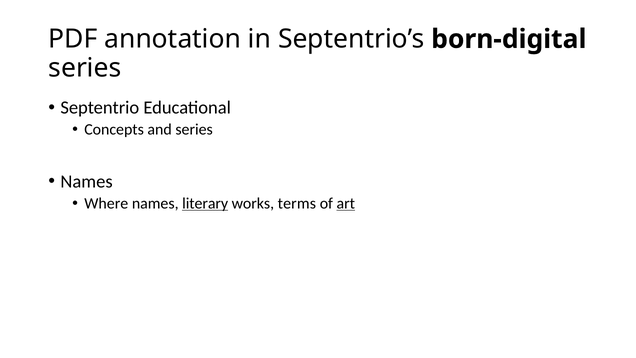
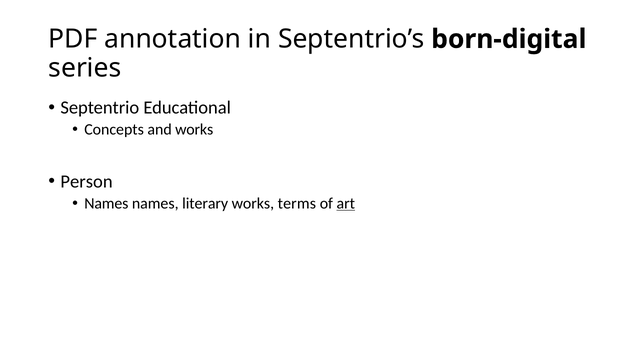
and series: series -> works (194, 129)
Names: Names -> Person (87, 181)
Where: Where -> Names (106, 203)
literary underline: present -> none (205, 203)
